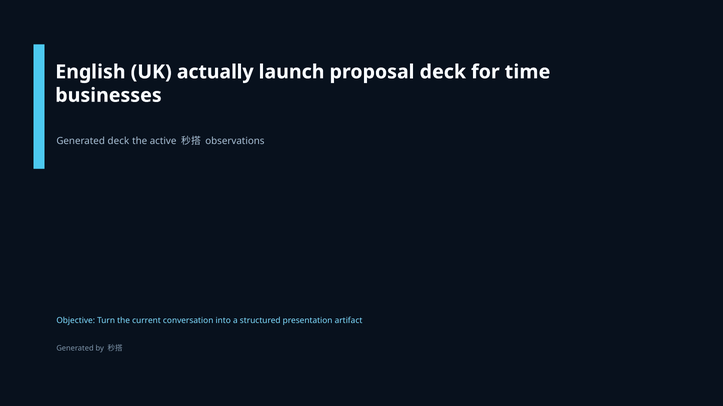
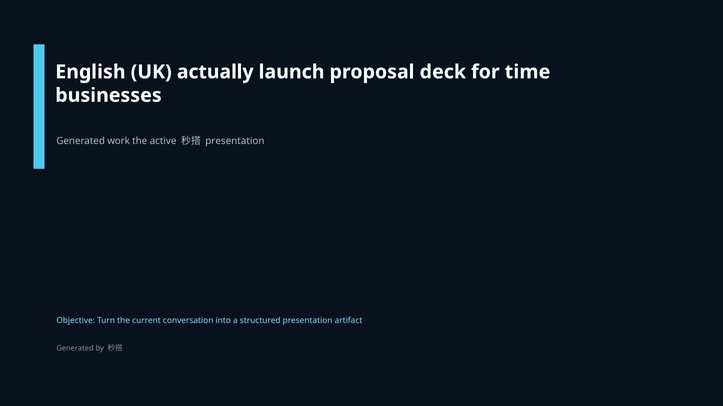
Generated deck: deck -> work (119, 141)
observations: observations -> presentation (235, 141)
